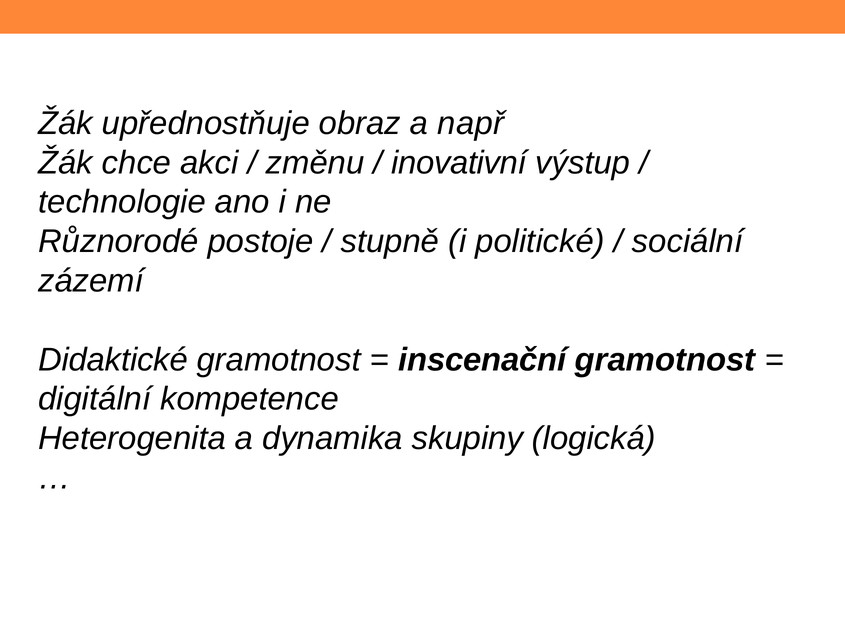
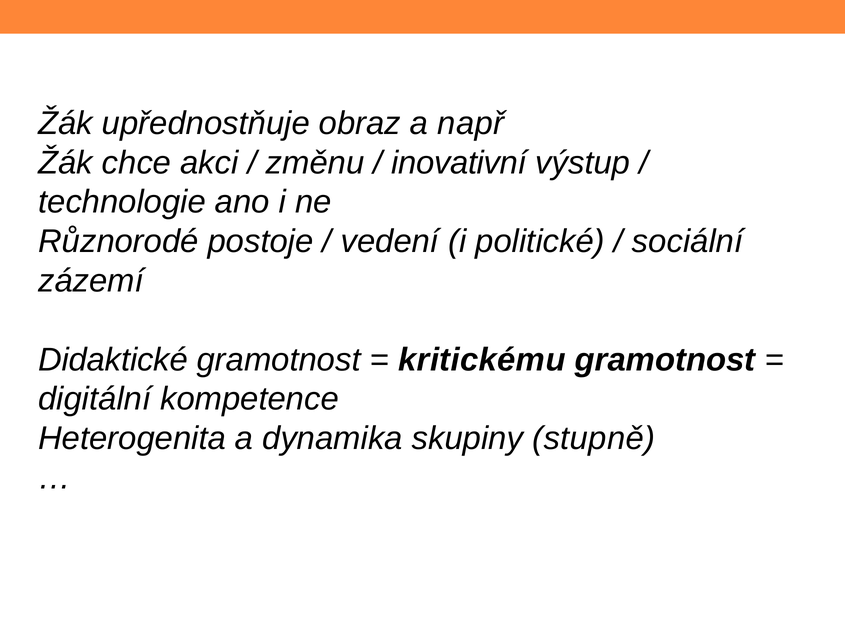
stupně: stupně -> vedení (390, 242)
inscenační: inscenační -> kritickému (482, 360)
logická: logická -> stupně (594, 439)
